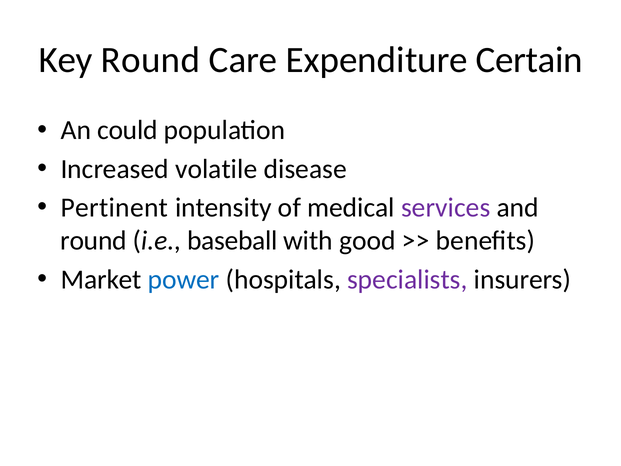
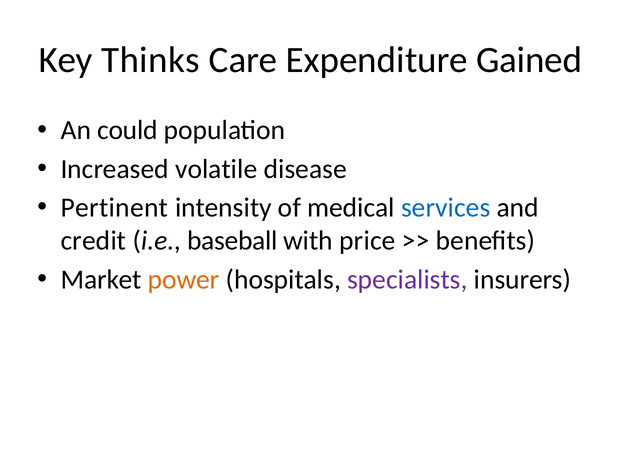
Key Round: Round -> Thinks (150, 60)
Certain: Certain -> Gained (529, 60)
services colour: purple -> blue (446, 208)
round: round -> credit (93, 241)
good: good -> price (367, 241)
power colour: blue -> orange (184, 279)
